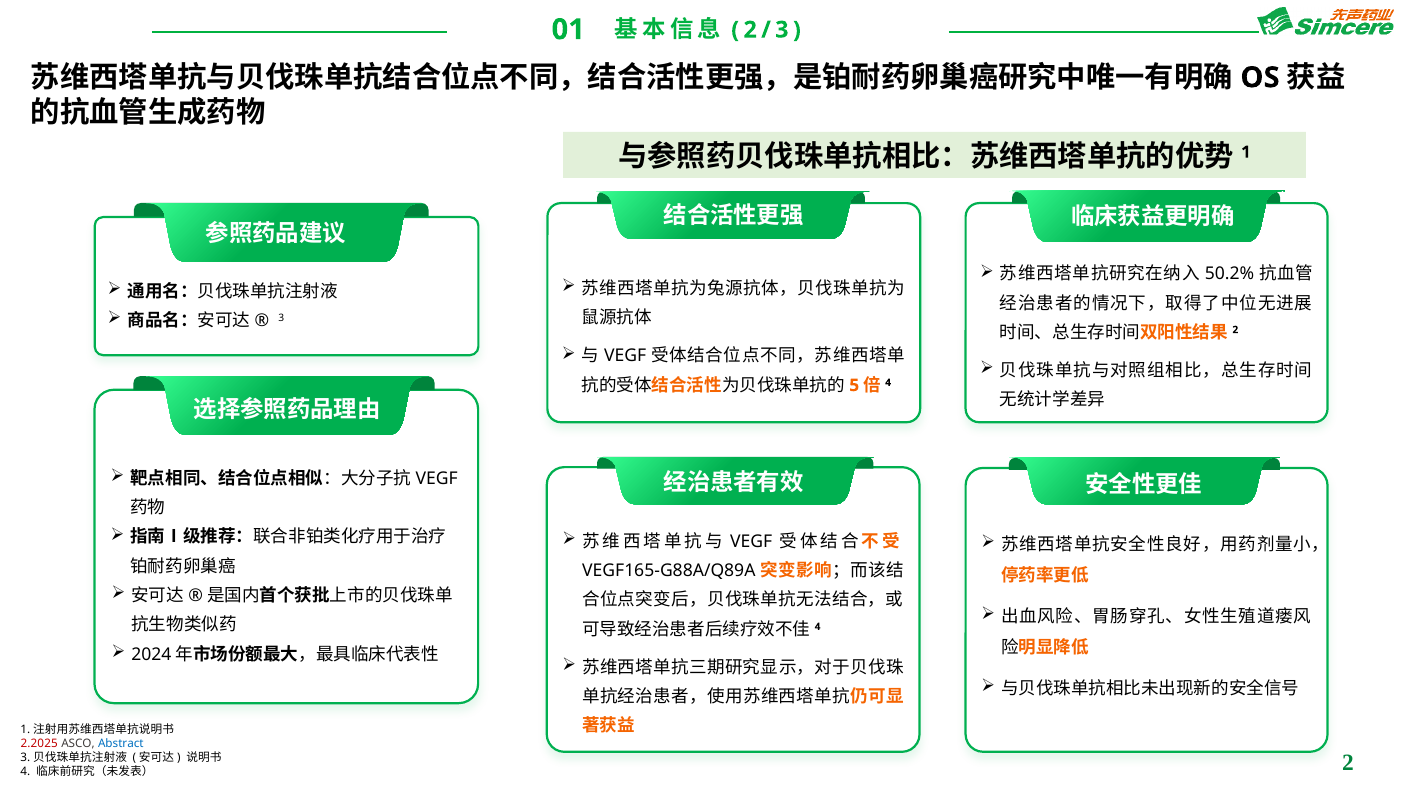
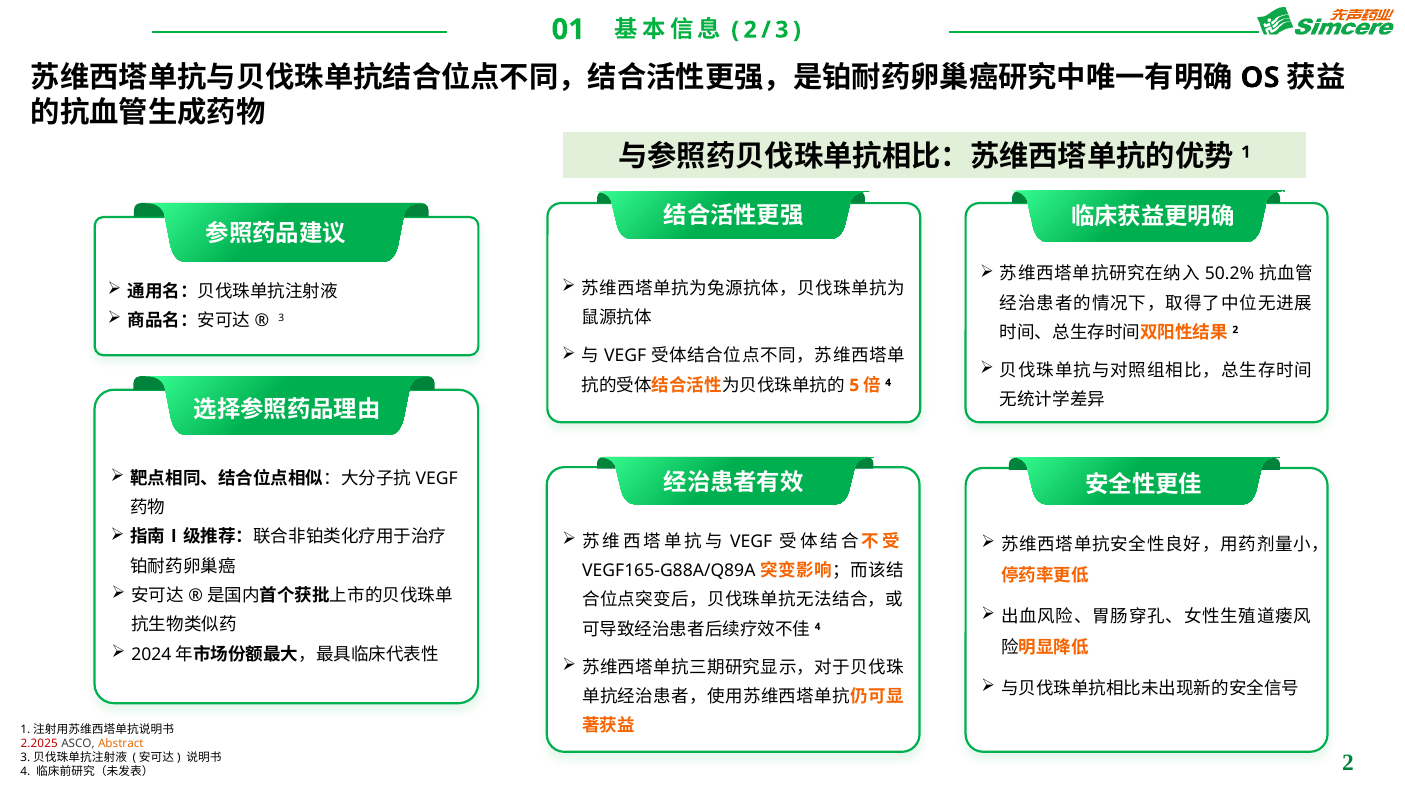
Abstract colour: blue -> orange (121, 744)
